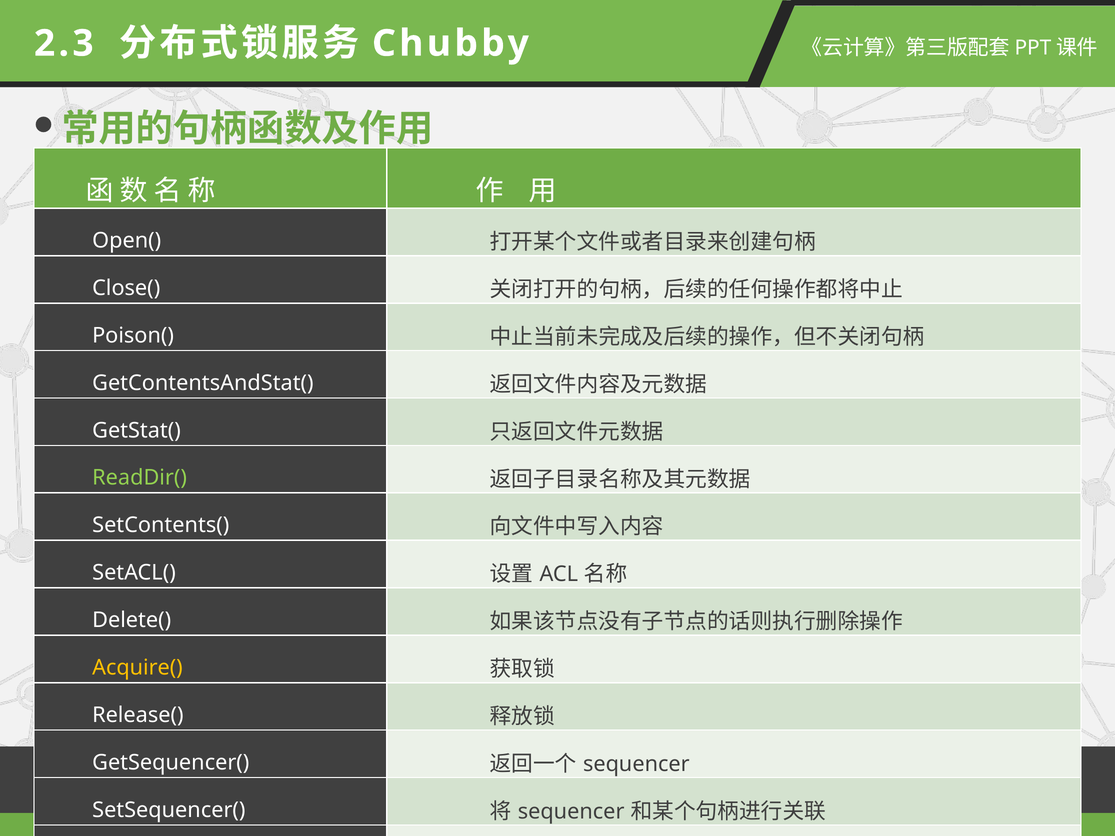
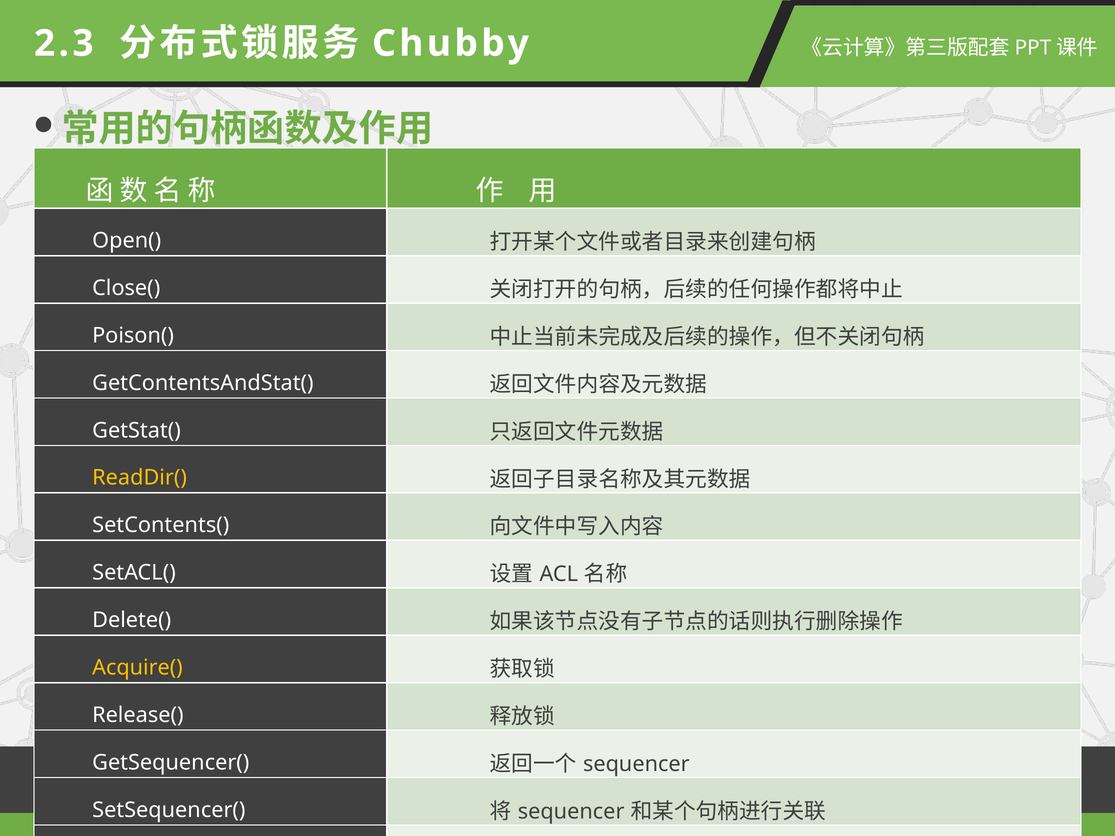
ReadDir( colour: light green -> yellow (140, 478)
